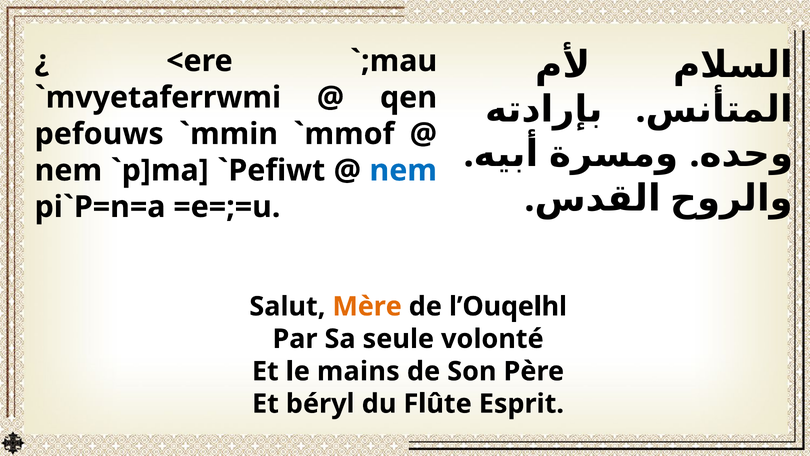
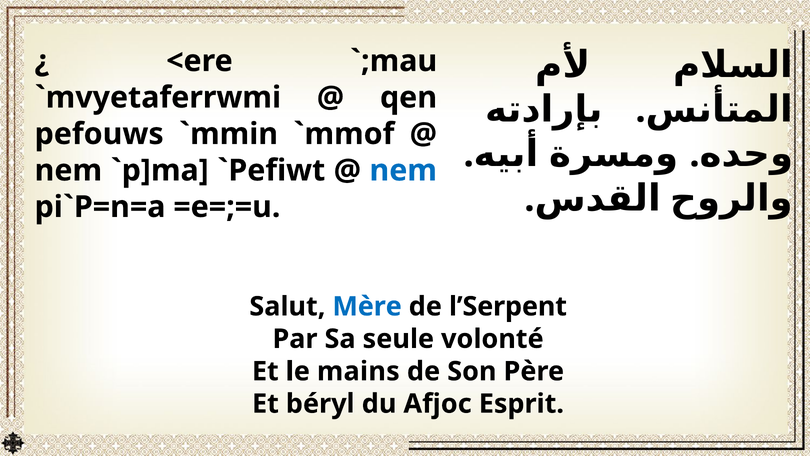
Mère colour: orange -> blue (367, 306)
l’Ouqelhl: l’Ouqelhl -> l’Serpent (508, 306)
Flûte: Flûte -> Afjoc (438, 403)
